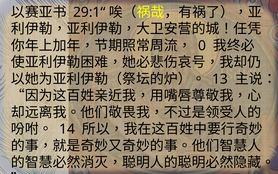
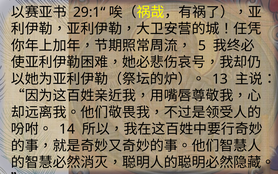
0: 0 -> 5 (202, 46)
